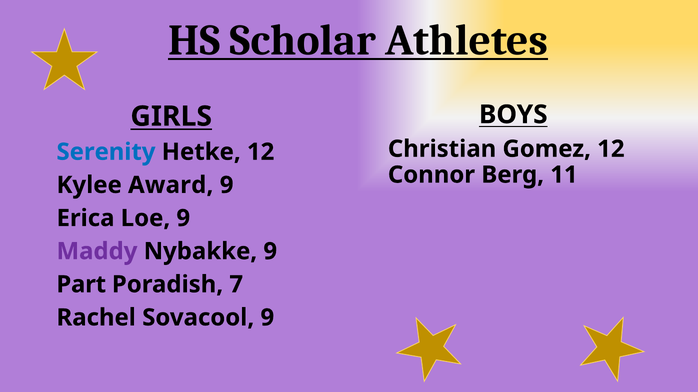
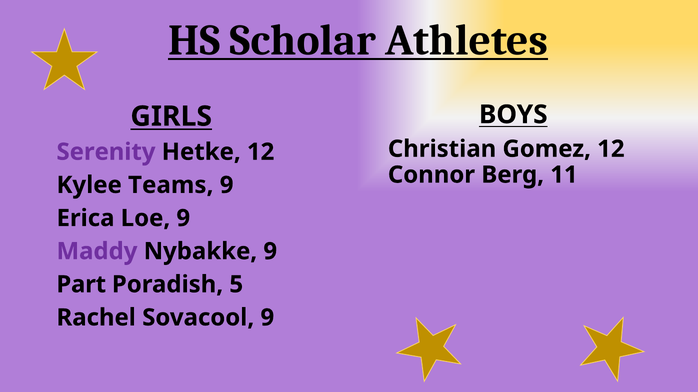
Serenity colour: blue -> purple (106, 152)
Award: Award -> Teams (171, 185)
7: 7 -> 5 (236, 285)
